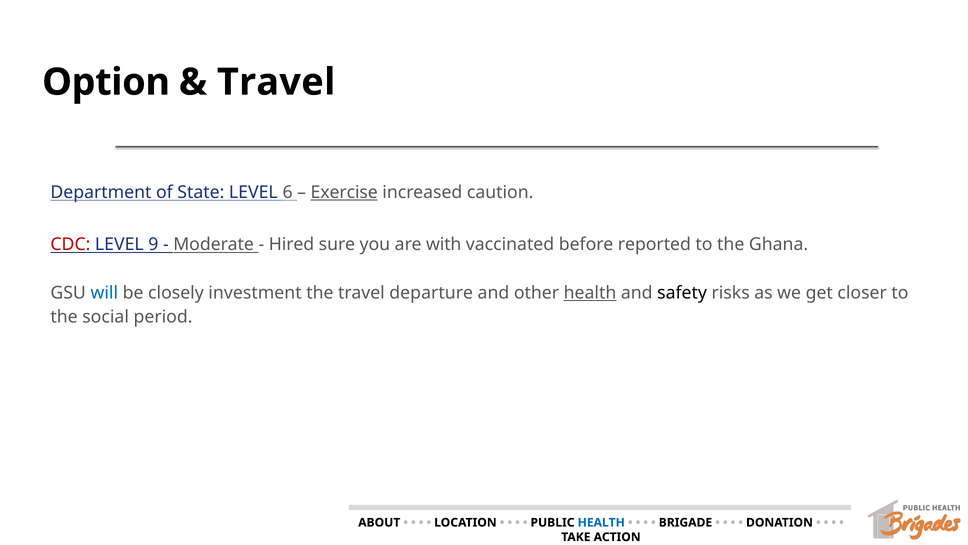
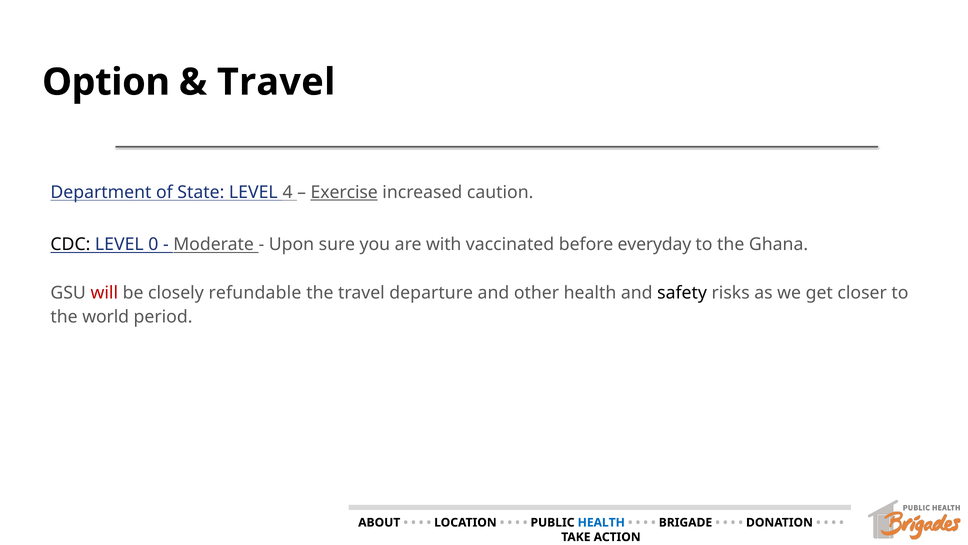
6: 6 -> 4 (288, 192)
CDC colour: red -> black (70, 244)
9: 9 -> 0 (153, 244)
Hired: Hired -> Upon (291, 244)
reported: reported -> everyday (654, 244)
will colour: blue -> red (104, 293)
investment: investment -> refundable (255, 293)
health underline: present -> none (590, 293)
social: social -> world (106, 317)
